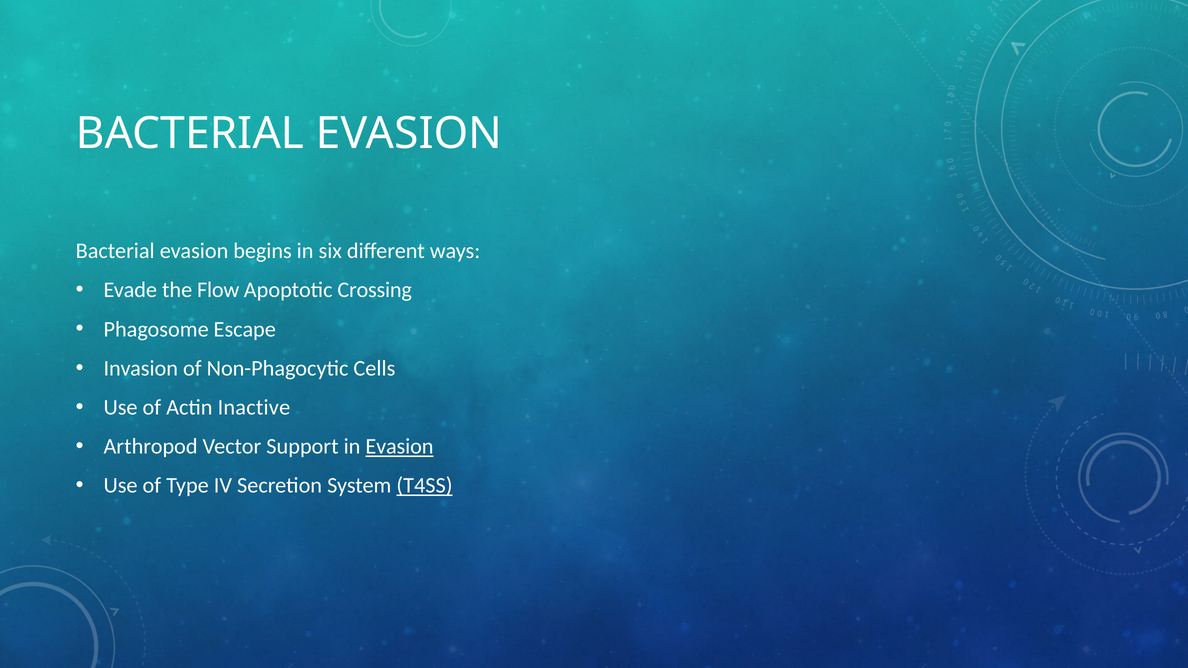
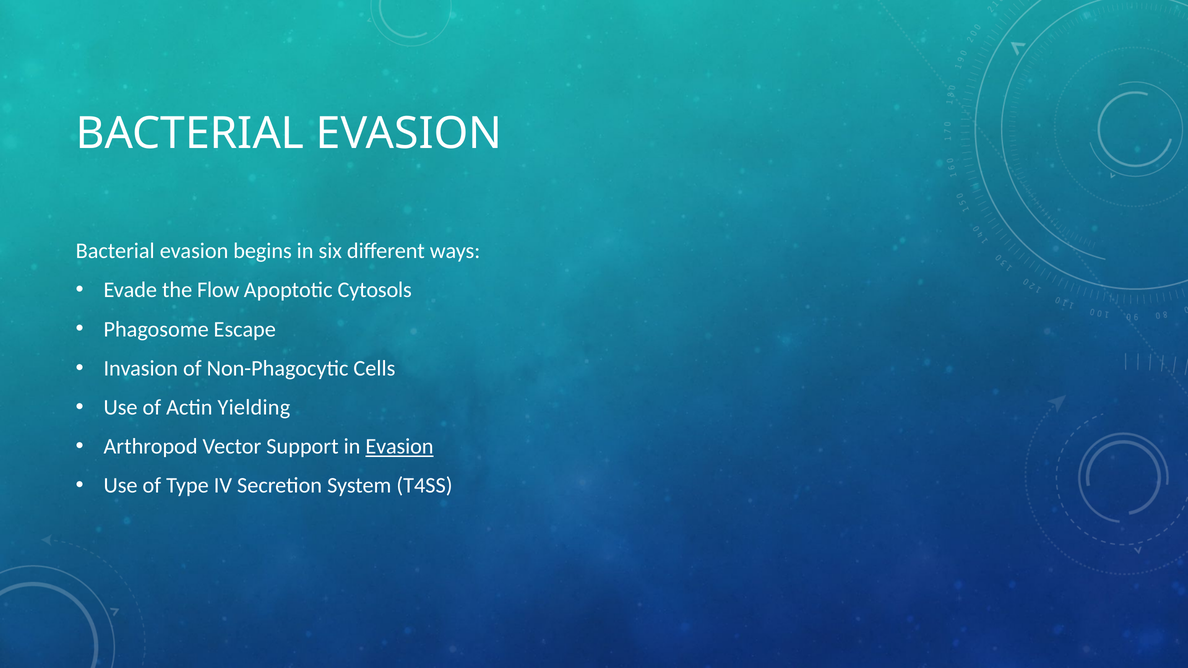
Crossing: Crossing -> Cytosols (375, 290)
Inactive: Inactive -> Yielding (254, 408)
T4SS underline: present -> none (425, 486)
